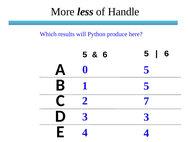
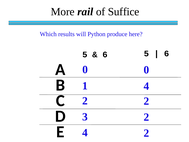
less: less -> rail (85, 12)
Handle: Handle -> Suffice (124, 12)
0 5: 5 -> 0 (146, 70)
1 5: 5 -> 4 (146, 86)
2 7: 7 -> 2 (146, 101)
3 3: 3 -> 2 (146, 117)
4: 4 -> 2 (146, 133)
